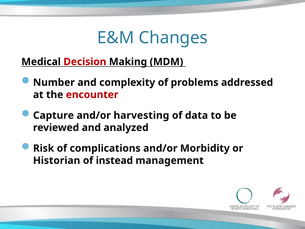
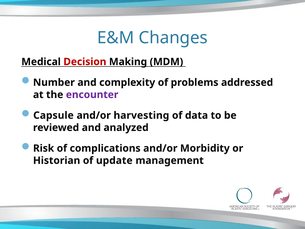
encounter colour: red -> purple (92, 95)
Capture: Capture -> Capsule (53, 115)
instead: instead -> update (114, 160)
